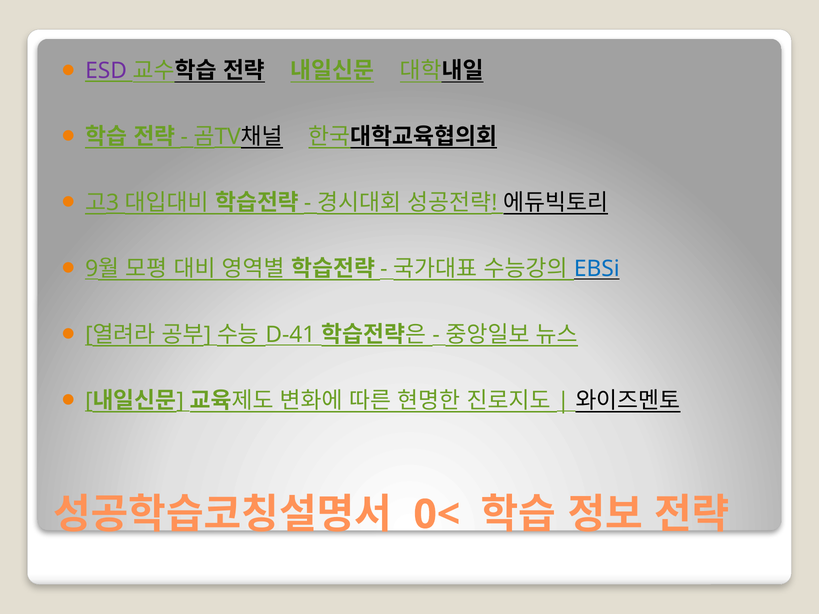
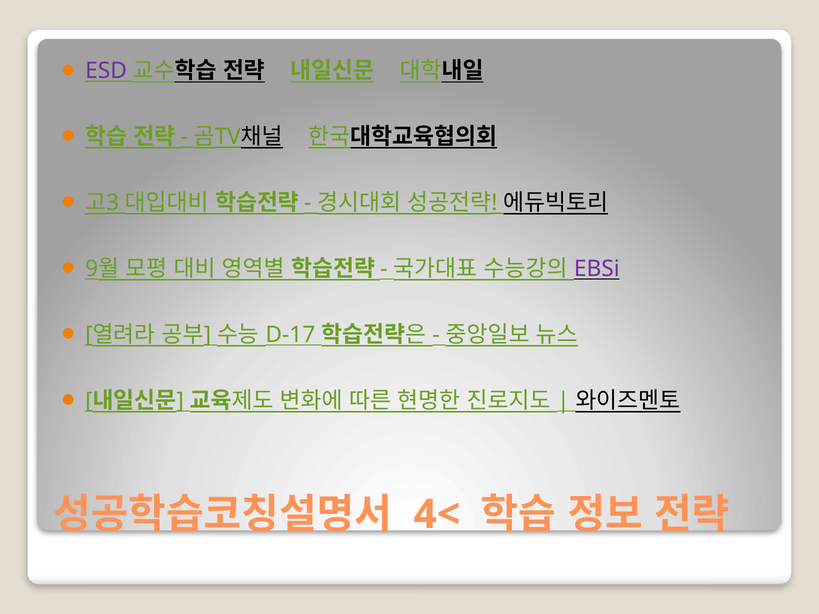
EBSi colour: blue -> purple (597, 269)
D-41: D-41 -> D-17 (290, 335)
0<: 0< -> 4< (437, 515)
